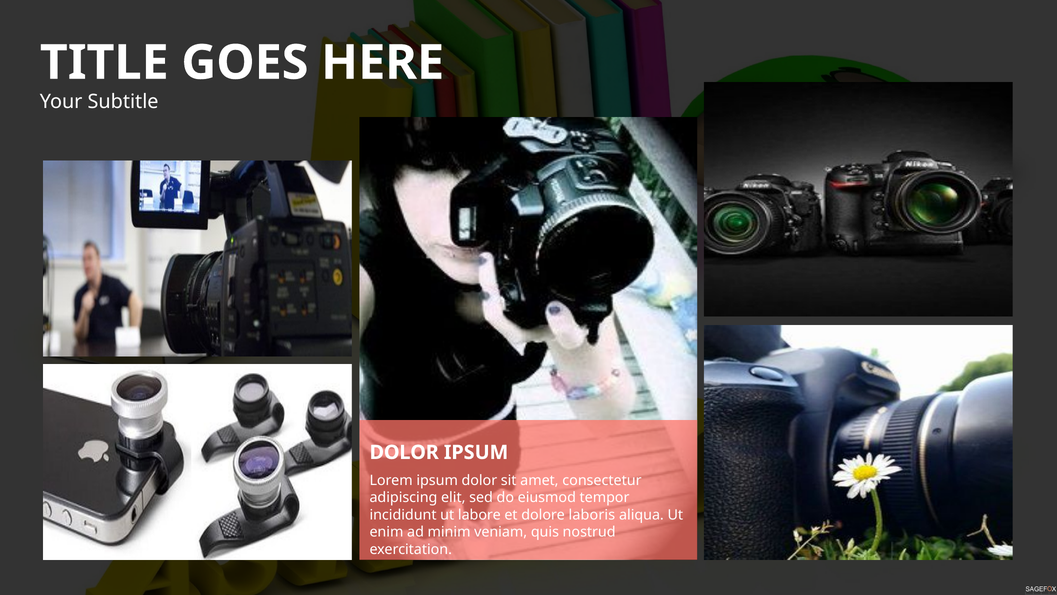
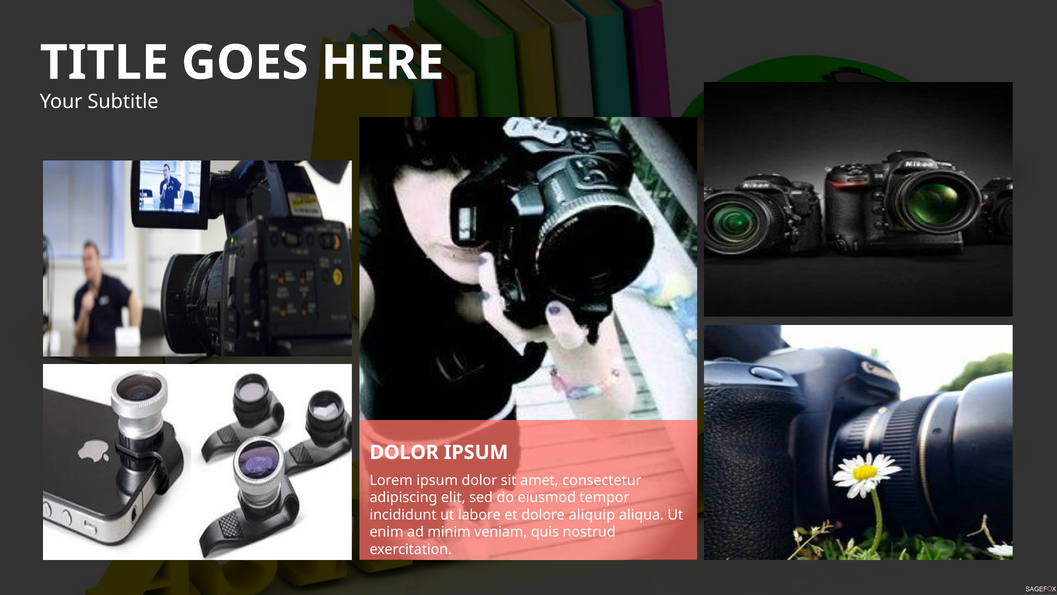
laboris: laboris -> aliquip (592, 515)
